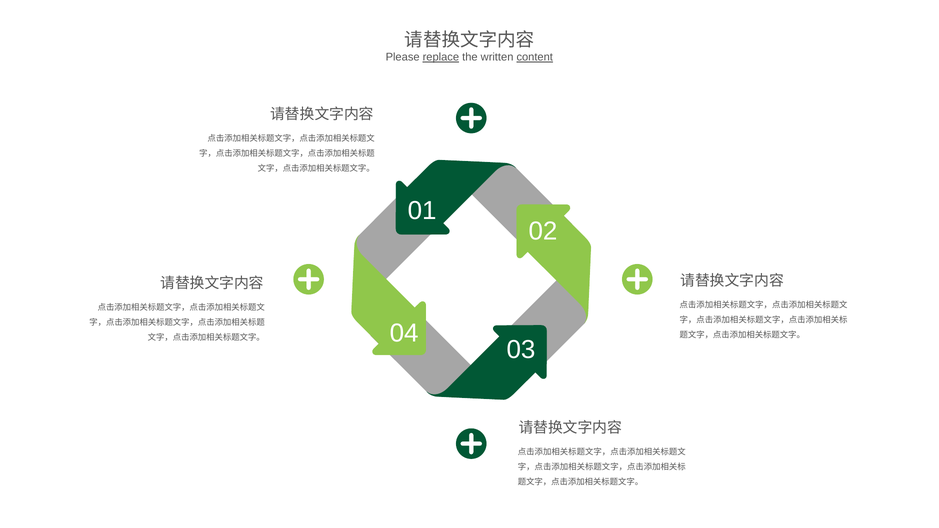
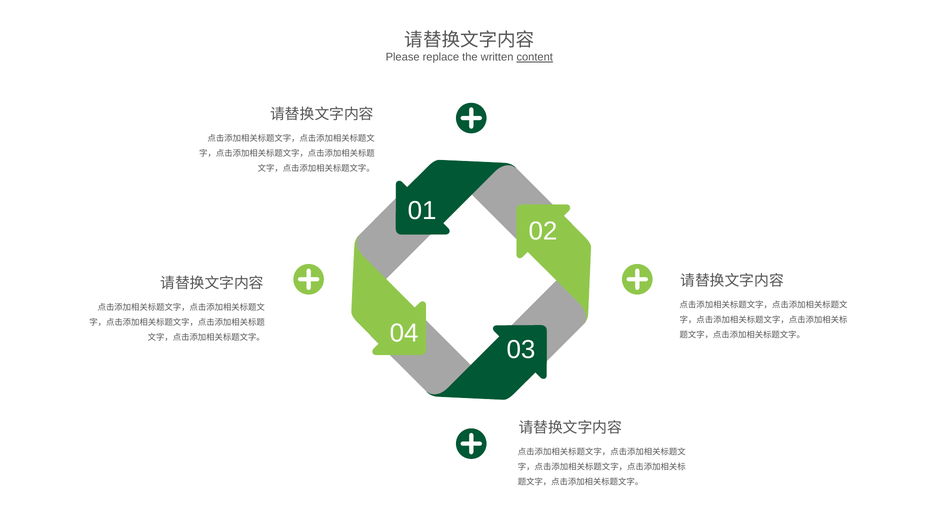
replace underline: present -> none (441, 57)
